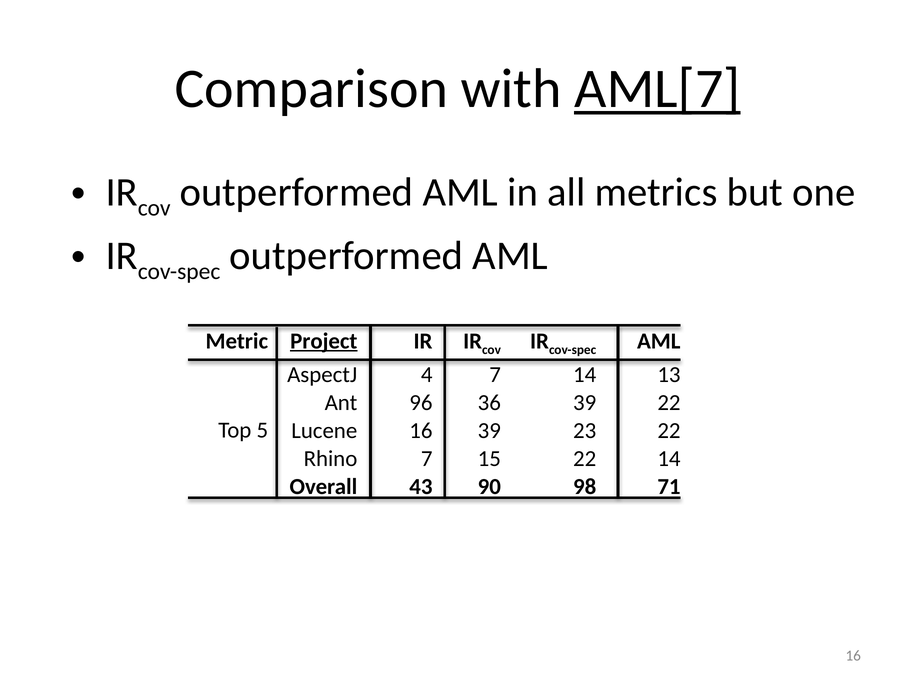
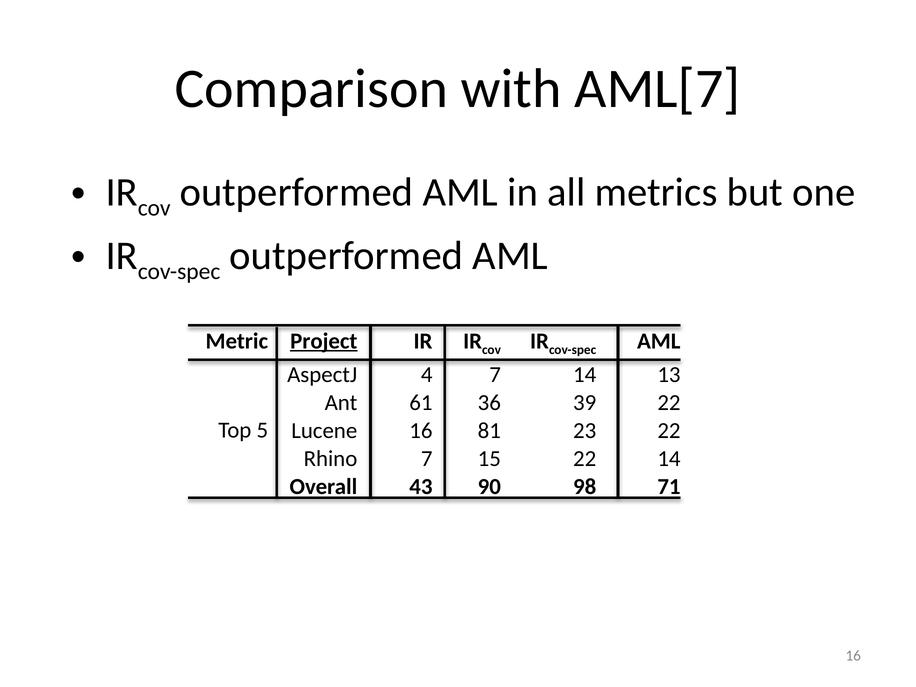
AML[7 underline: present -> none (657, 89)
96: 96 -> 61 (421, 403)
16 39: 39 -> 81 (489, 430)
